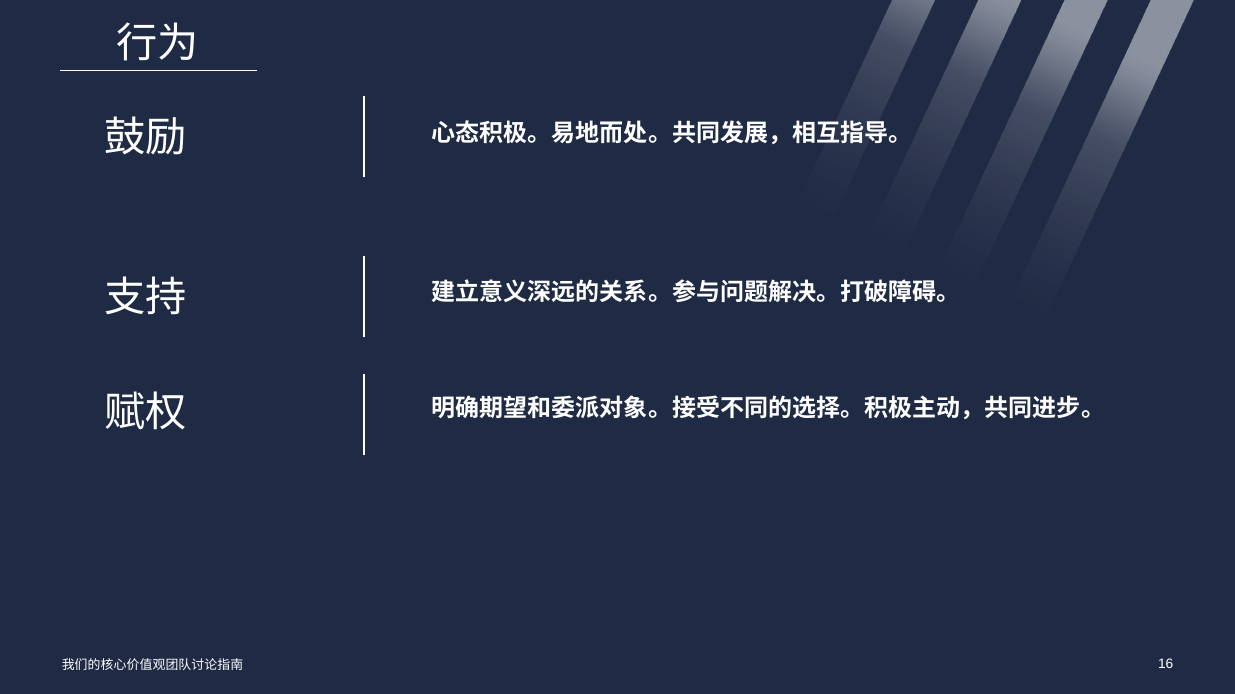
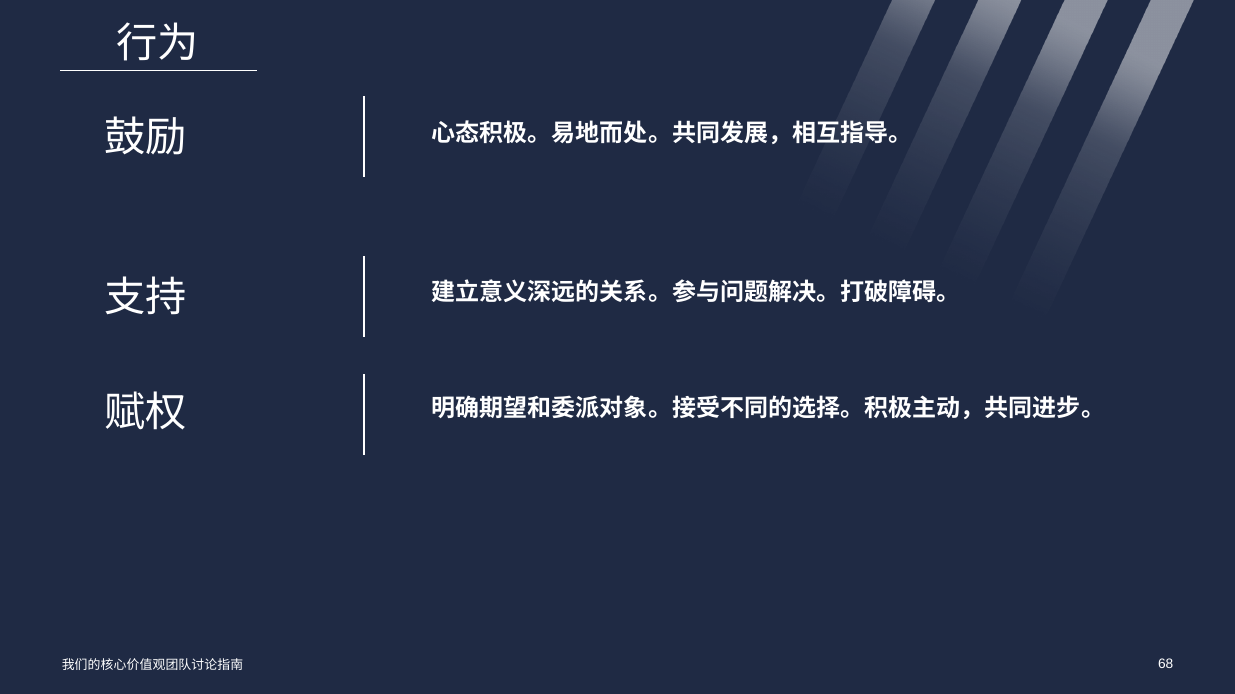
16: 16 -> 68 (1166, 665)
